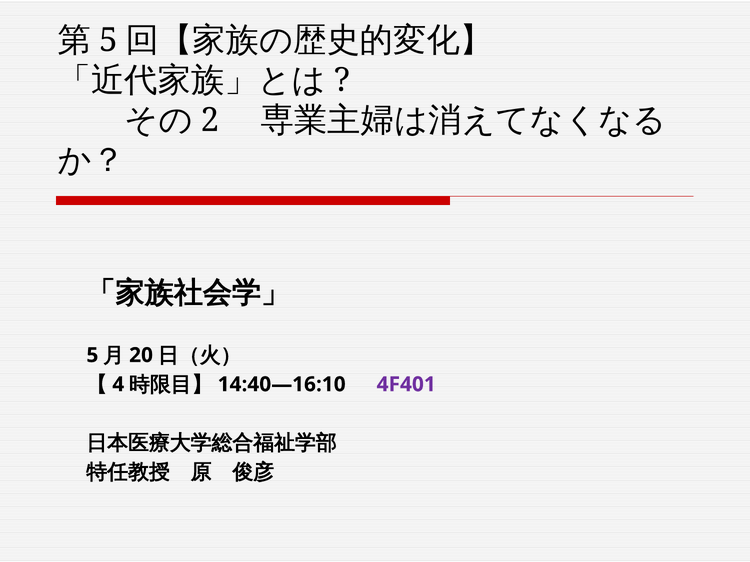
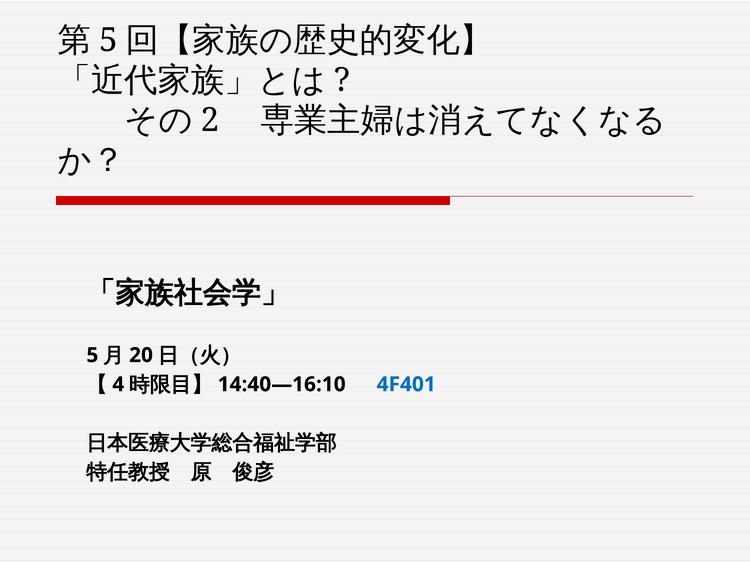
4F401 colour: purple -> blue (406, 385)
